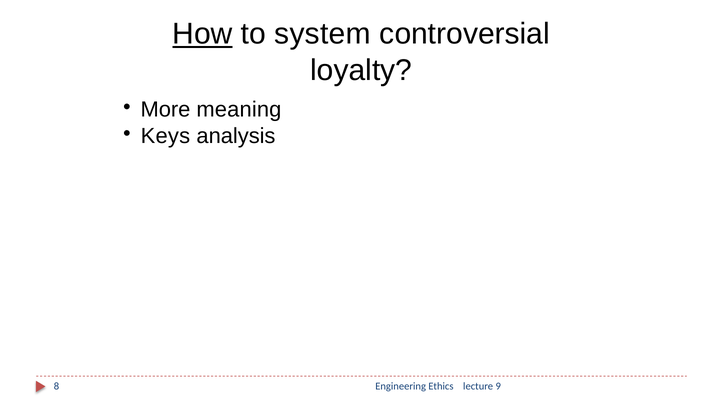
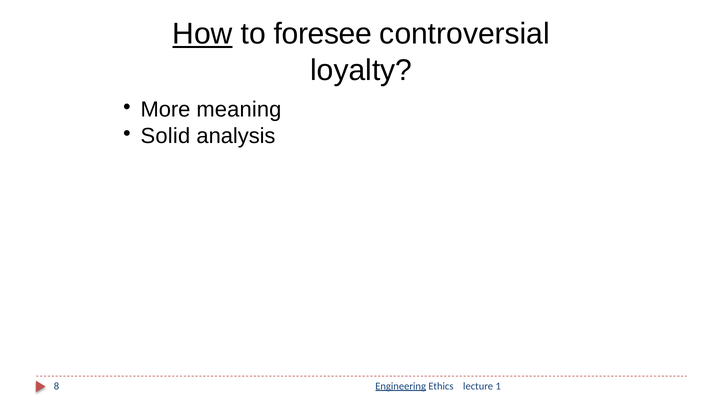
system: system -> foresee (323, 34)
Keys: Keys -> Solid (165, 136)
Engineering underline: none -> present (401, 387)
9: 9 -> 1 (498, 387)
